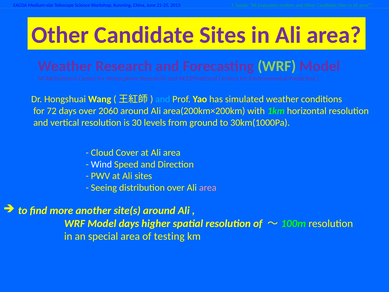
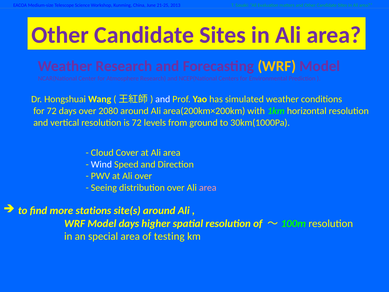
WRF colour: light green -> yellow (277, 66)
and colour: light blue -> white (163, 99)
2060: 2060 -> 2080 (108, 111)
is 30: 30 -> 72 (137, 122)
Ali sites: sites -> over (143, 176)
another: another -> stations (93, 210)
